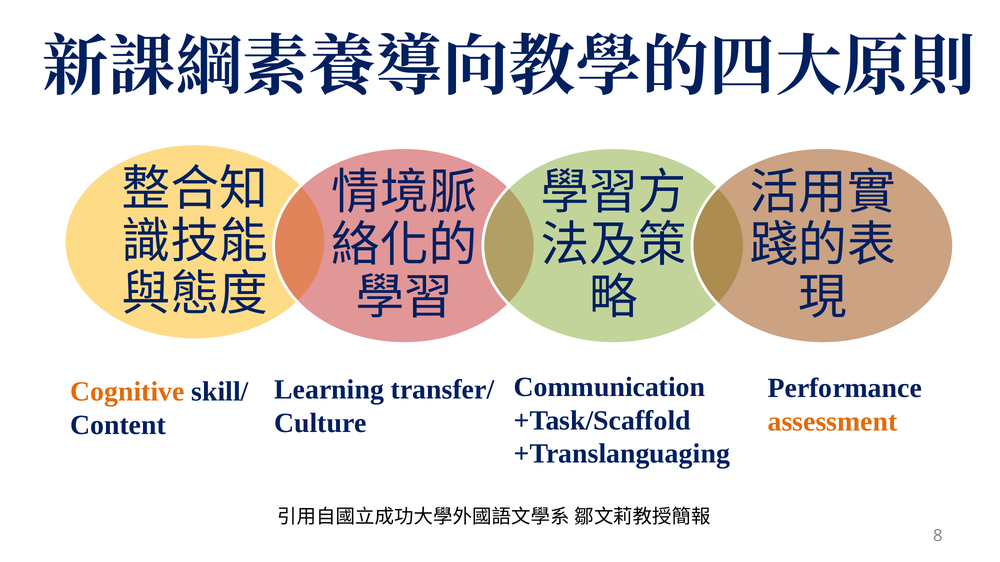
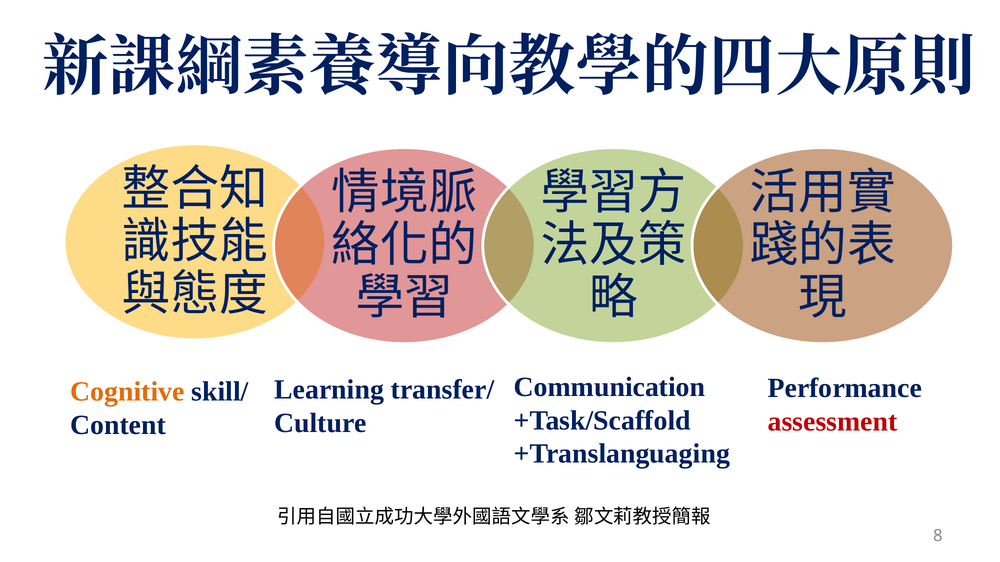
assessment colour: orange -> red (833, 422)
